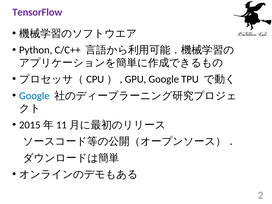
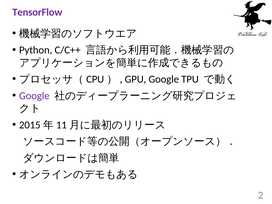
Google colour: blue -> purple (34, 96)
